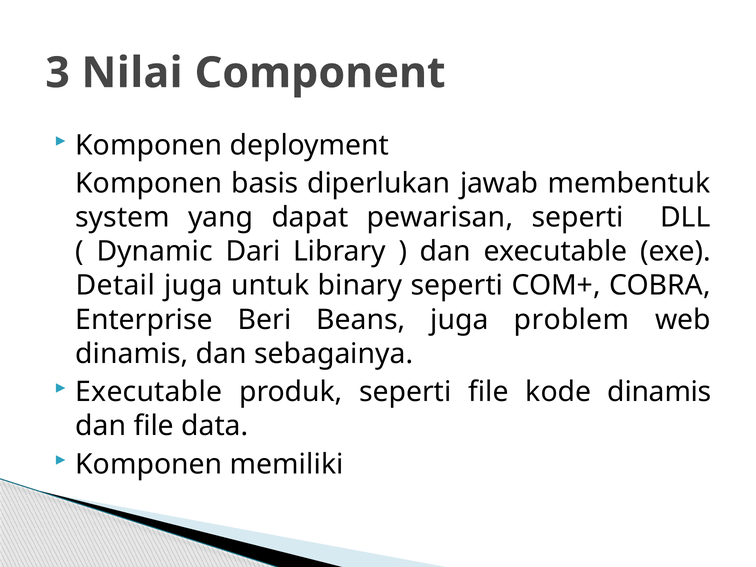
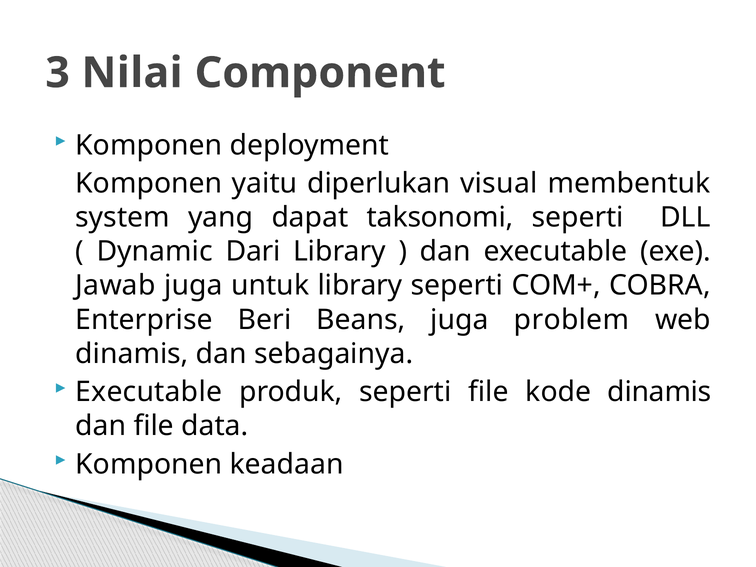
basis: basis -> yaitu (265, 183)
jawab: jawab -> visual (499, 183)
pewarisan: pewarisan -> taksonomi (440, 217)
Detail: Detail -> Jawab (115, 286)
untuk binary: binary -> library (360, 286)
memiliki: memiliki -> keadaan (287, 464)
